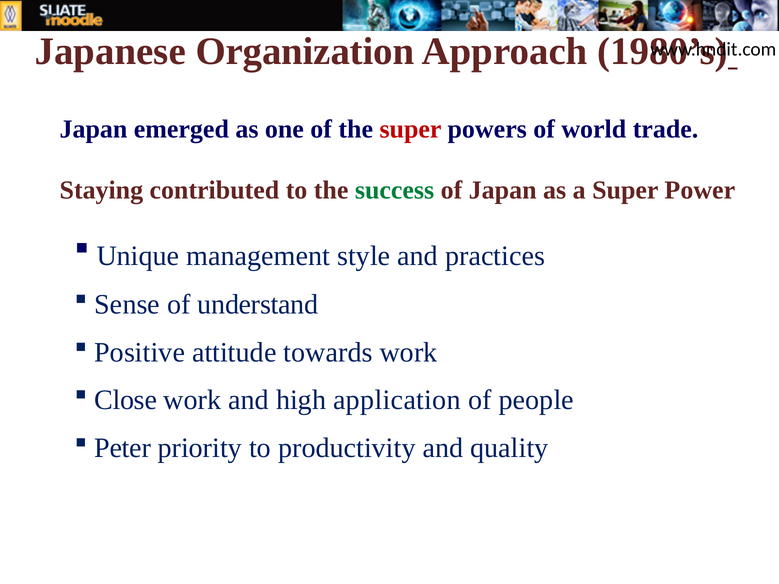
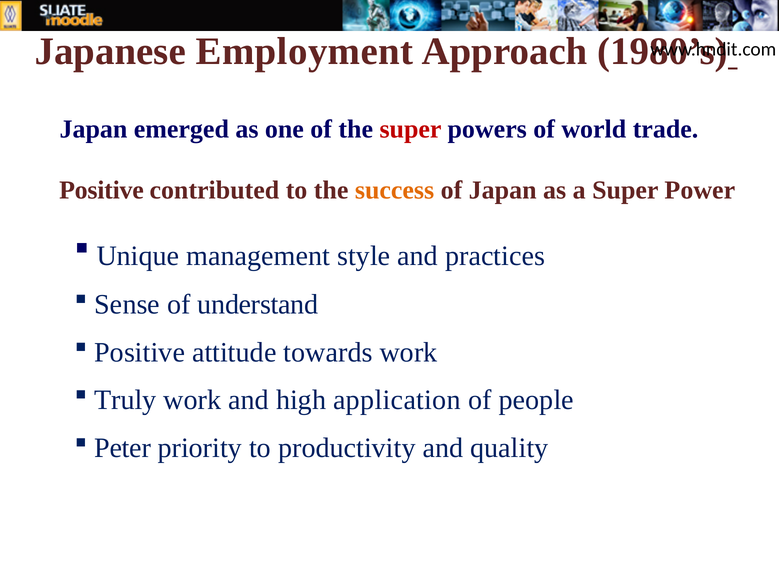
Organization: Organization -> Employment (305, 51)
Staying: Staying -> Positive (101, 190)
success colour: green -> orange (395, 190)
Close: Close -> Truly (125, 400)
